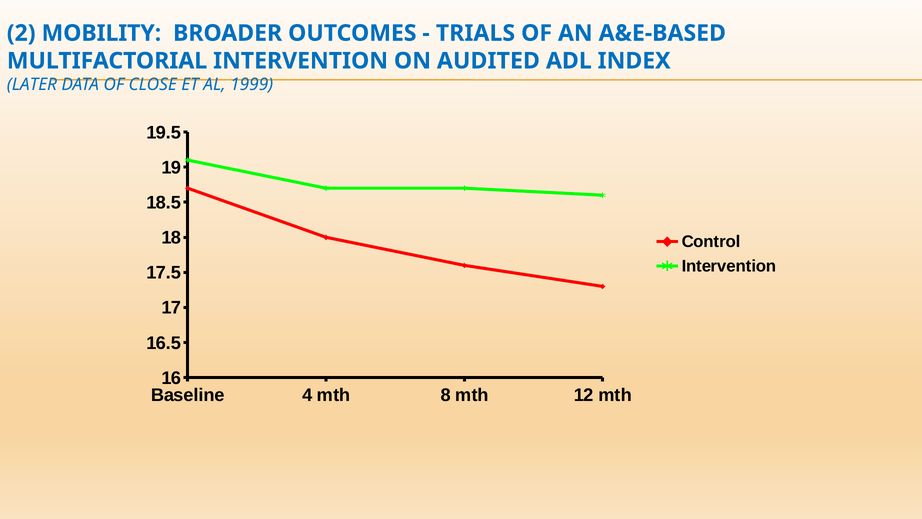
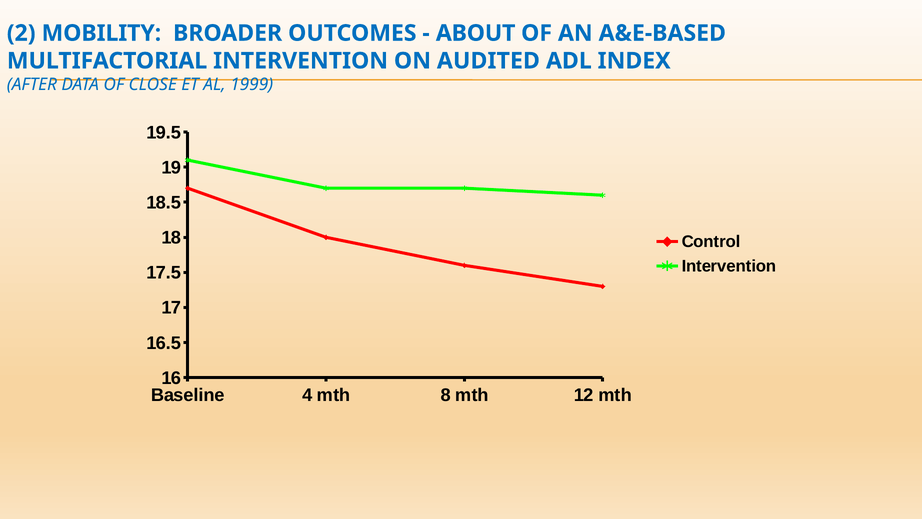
TRIALS: TRIALS -> ABOUT (476, 33)
LATER: LATER -> AFTER (32, 85)
